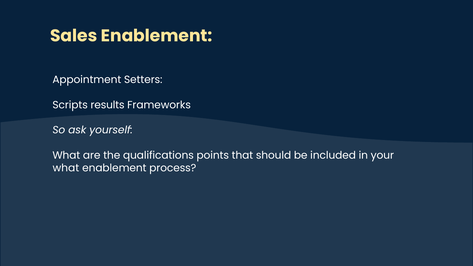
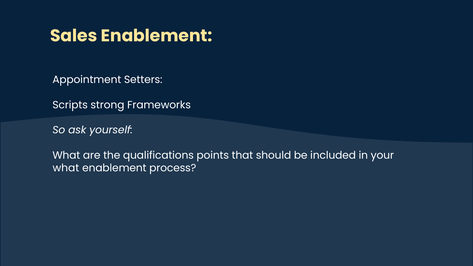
results: results -> strong (107, 105)
